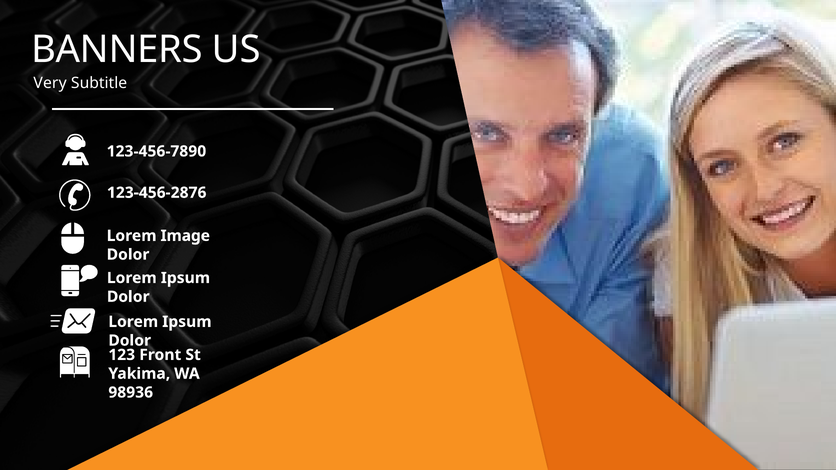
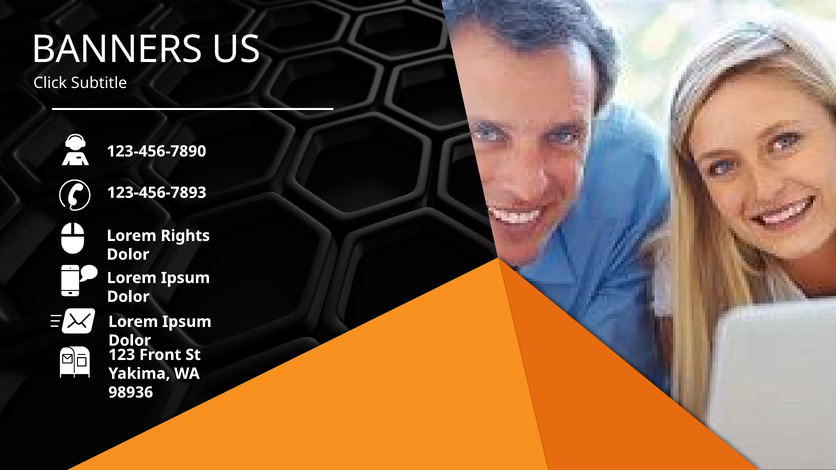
Very: Very -> Click (50, 83)
123-456-2876: 123-456-2876 -> 123-456-7893 (157, 193)
Image: Image -> Rights (185, 236)
